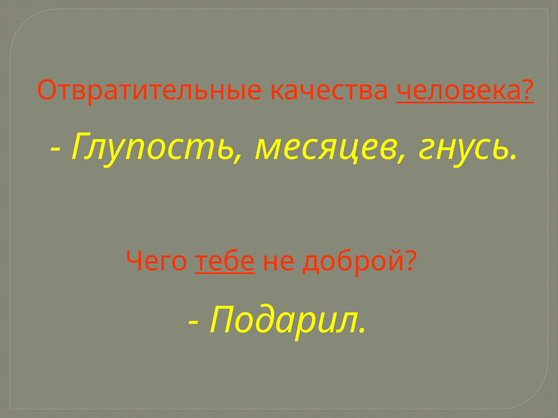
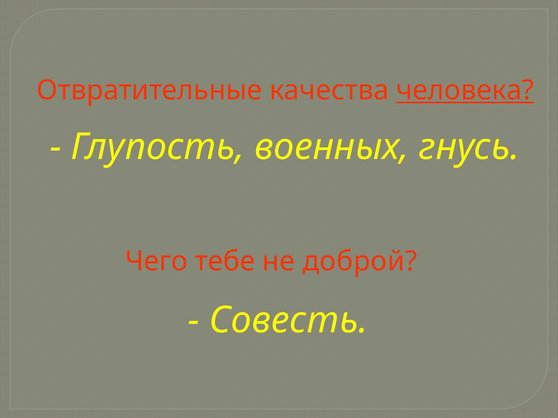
месяцев: месяцев -> военных (332, 147)
тебе underline: present -> none (225, 261)
Подарил: Подарил -> Совесть (289, 321)
